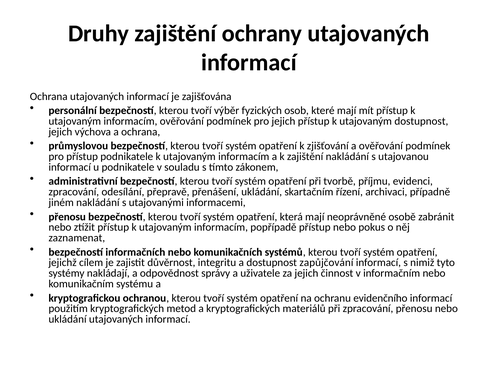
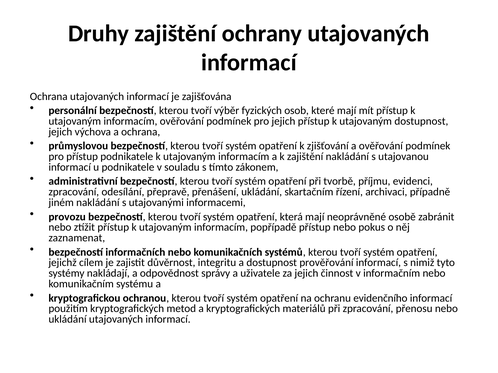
přenosu: přenosu -> provozu (67, 217)
zapůjčování: zapůjčování -> prověřování (326, 263)
